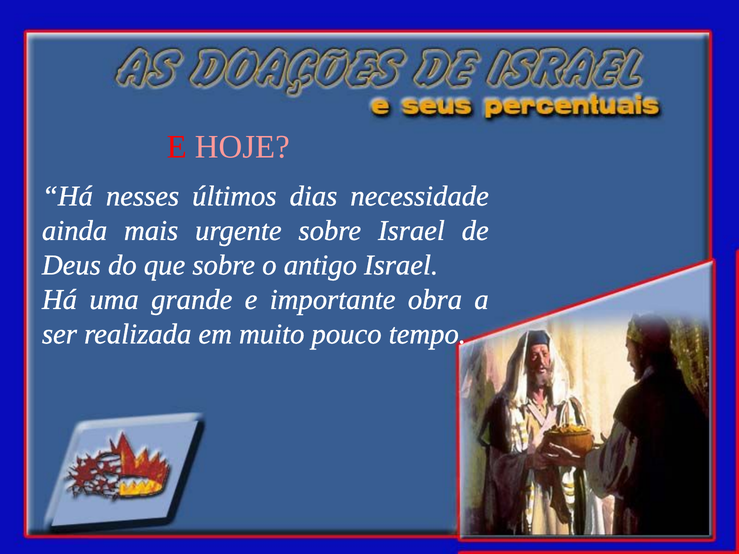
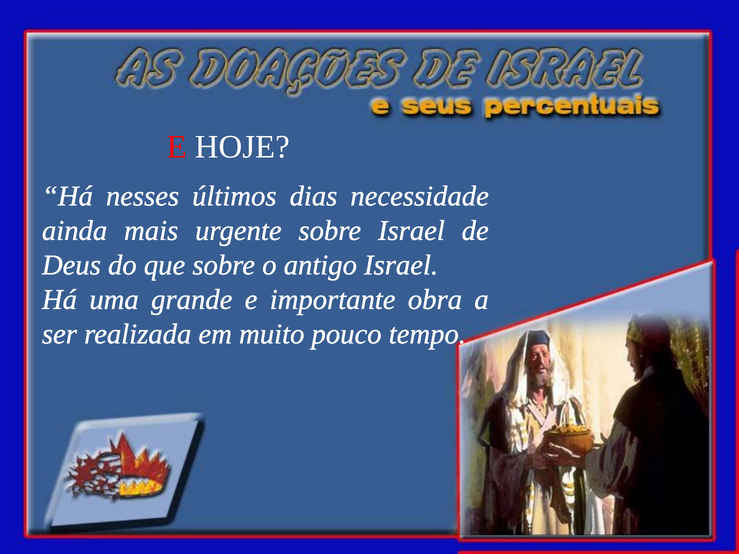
HOJE colour: pink -> white (242, 147)
